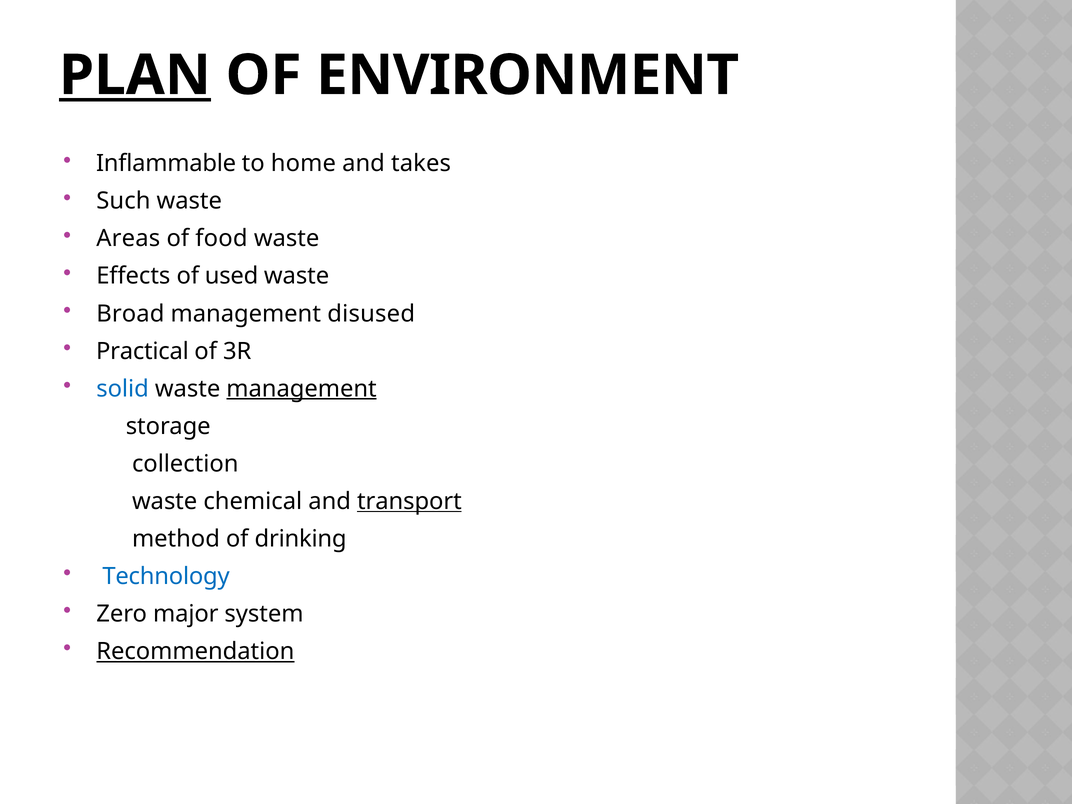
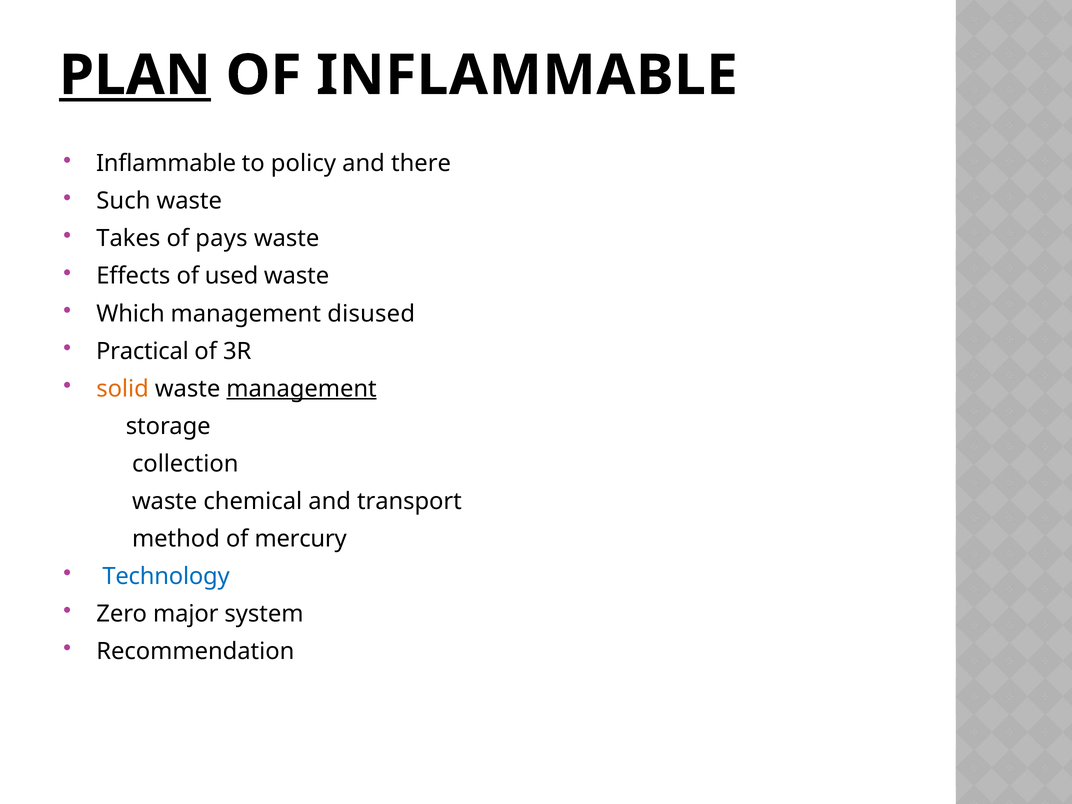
OF ENVIRONMENT: ENVIRONMENT -> INFLAMMABLE (527, 75)
home: home -> policy (303, 164)
takes: takes -> there (421, 164)
Areas: Areas -> Takes (128, 239)
food: food -> pays (221, 239)
Broad: Broad -> Which (131, 314)
solid colour: blue -> orange (123, 389)
transport underline: present -> none (409, 501)
drinking: drinking -> mercury (301, 539)
Recommendation underline: present -> none (195, 651)
